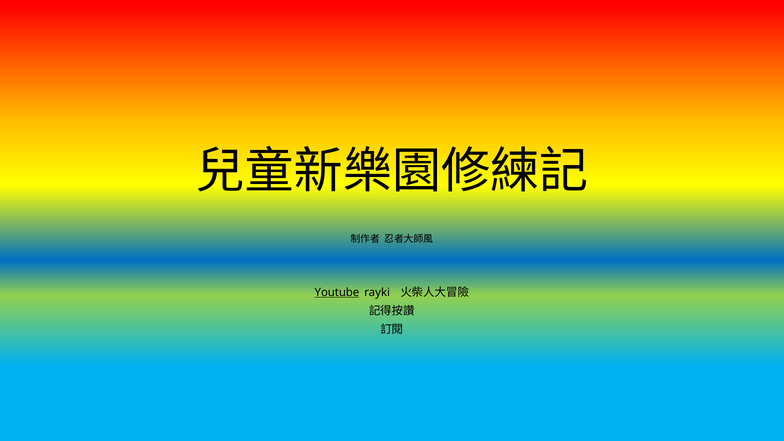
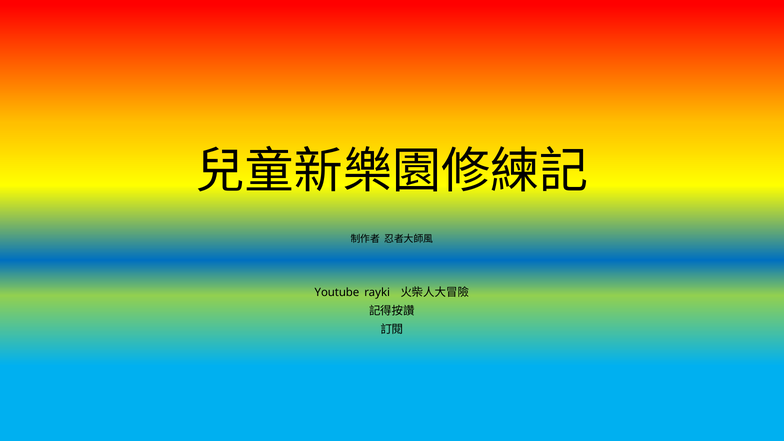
Youtube underline: present -> none (337, 292)
